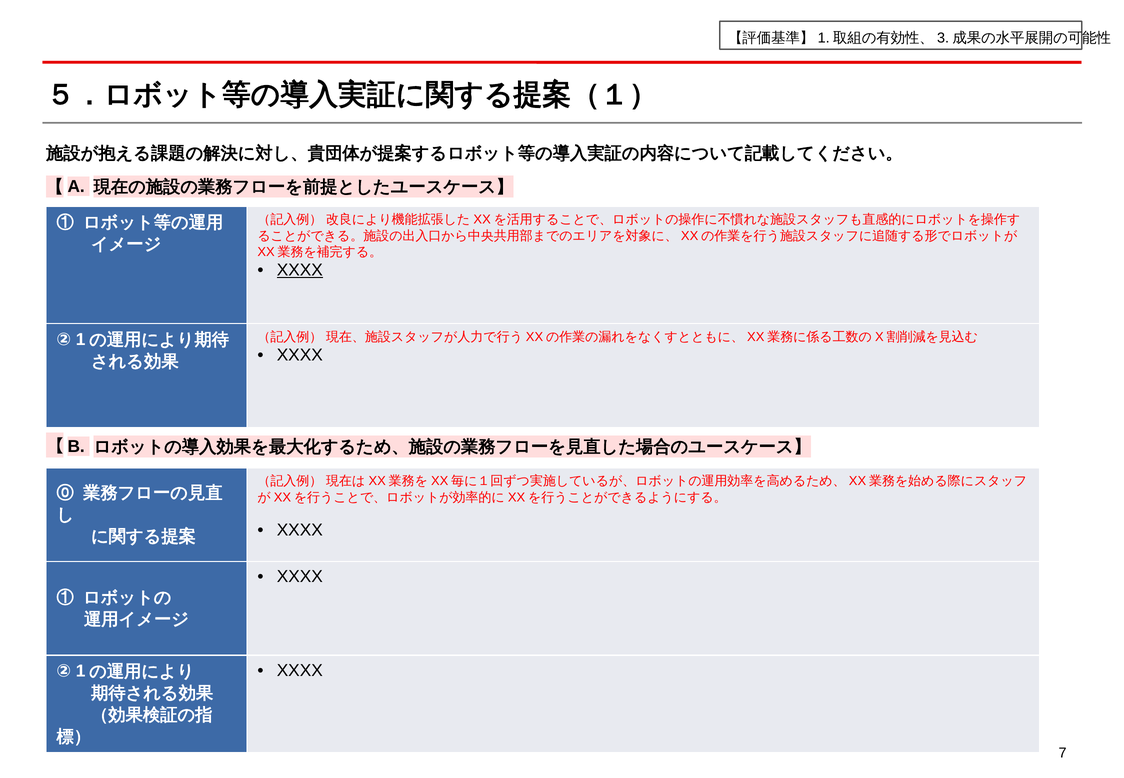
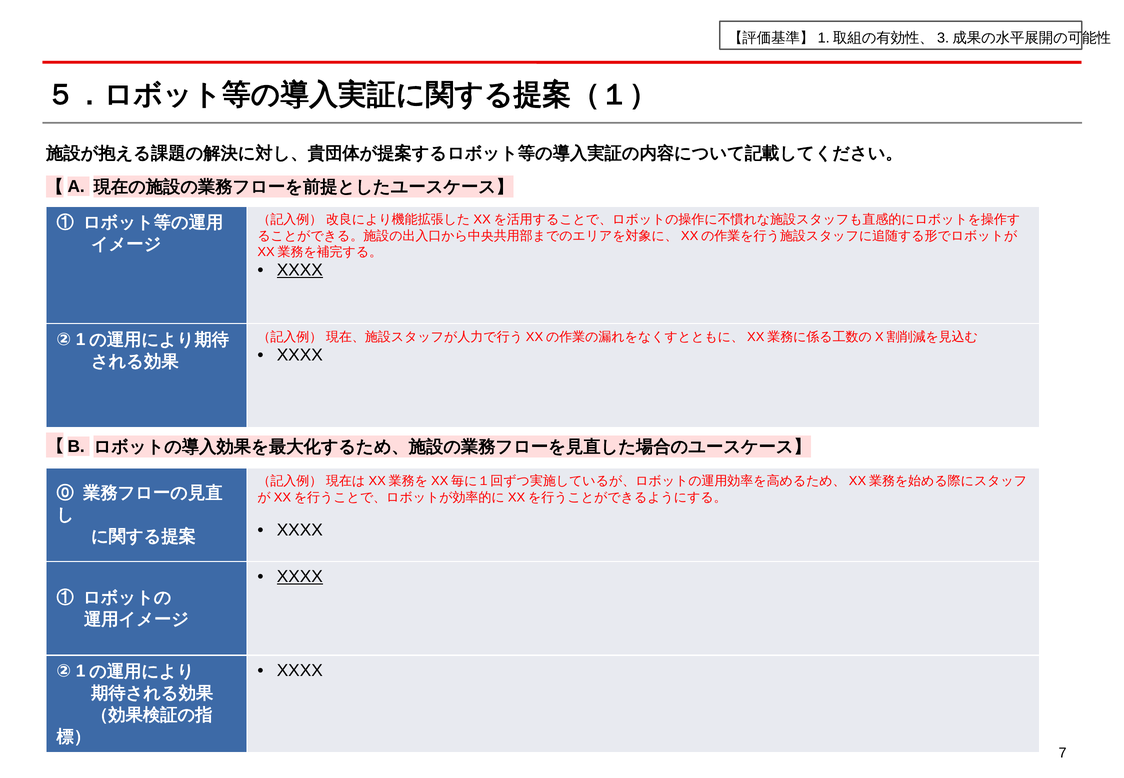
XXXX underline: none -> present (300, 577)
